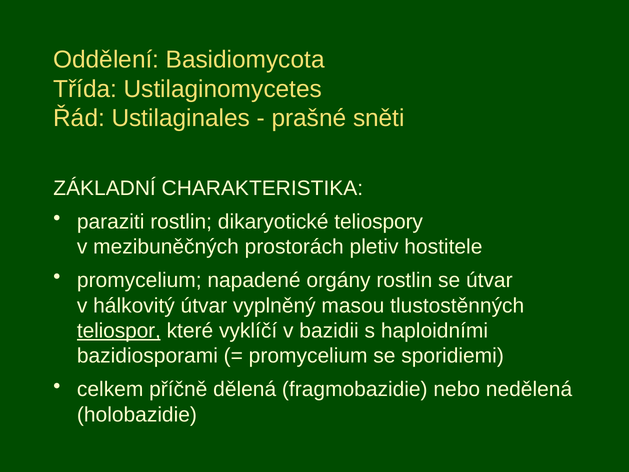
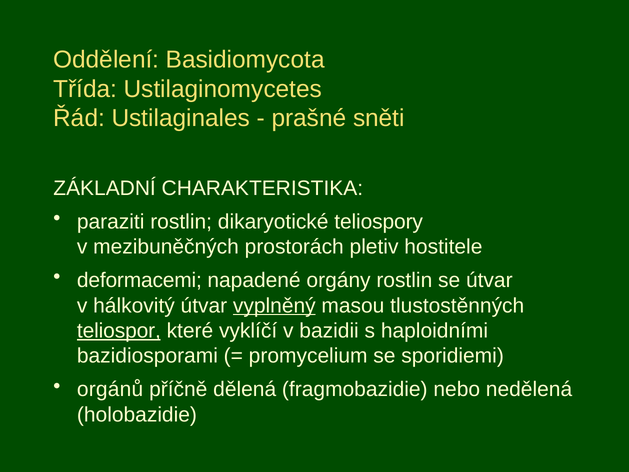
promycelium: promycelium -> deformacemi (139, 280)
vyplněný underline: none -> present (274, 305)
celkem: celkem -> orgánů (110, 389)
